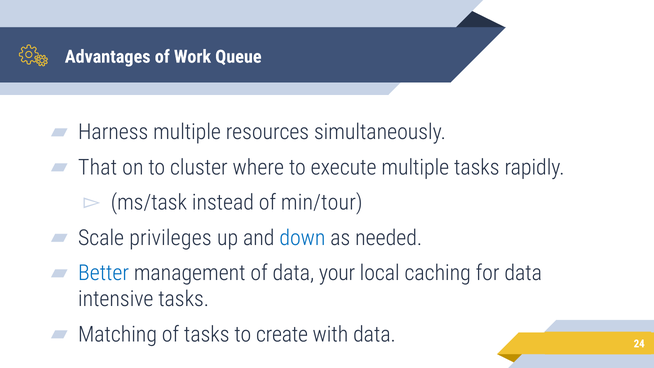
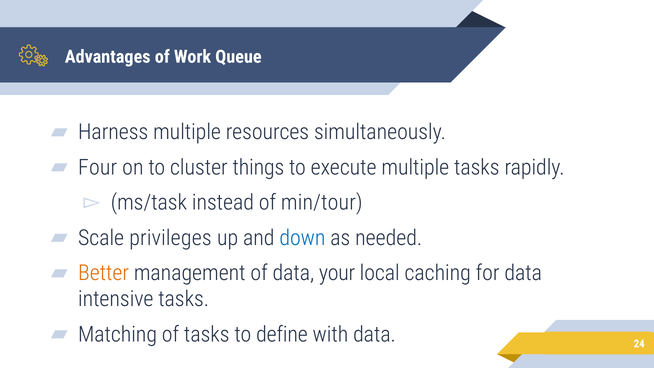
That: That -> Four (98, 167)
where: where -> things (258, 167)
Better colour: blue -> orange (104, 273)
create: create -> define (282, 334)
